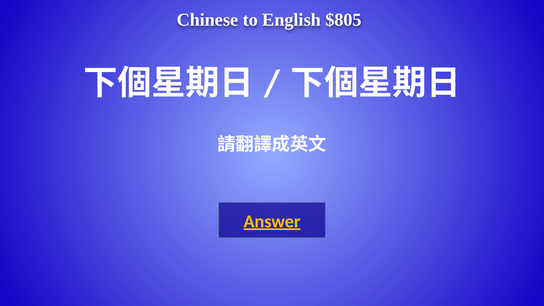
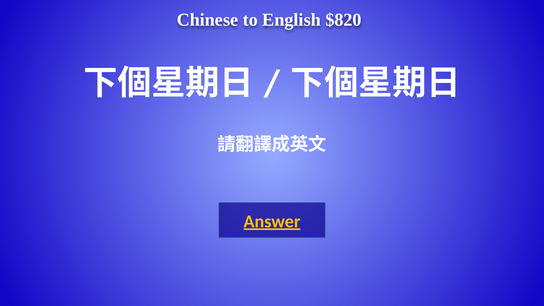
$805: $805 -> $820 (343, 20)
